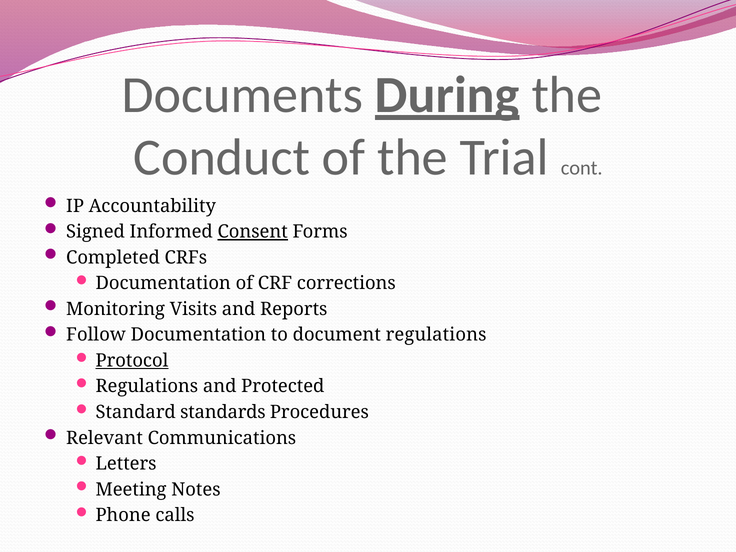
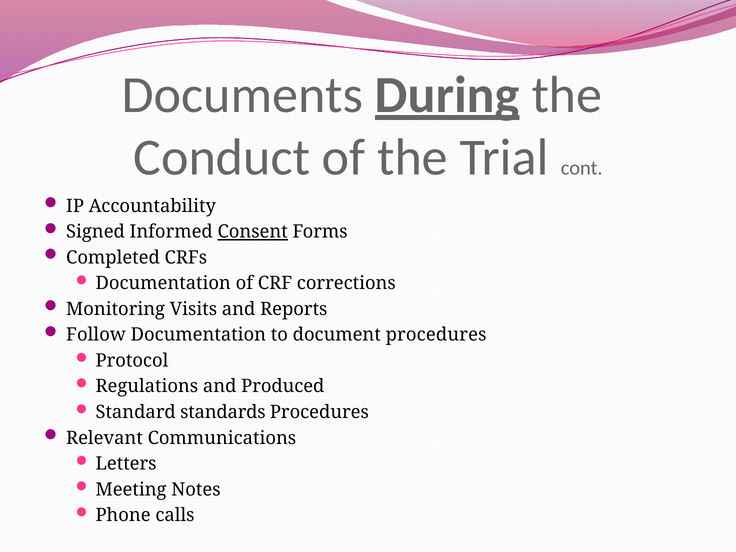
document regulations: regulations -> procedures (436, 335)
Protocol underline: present -> none (132, 361)
Protected: Protected -> Produced (283, 386)
